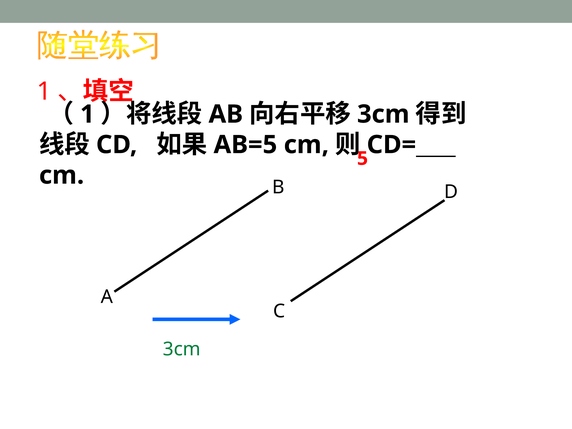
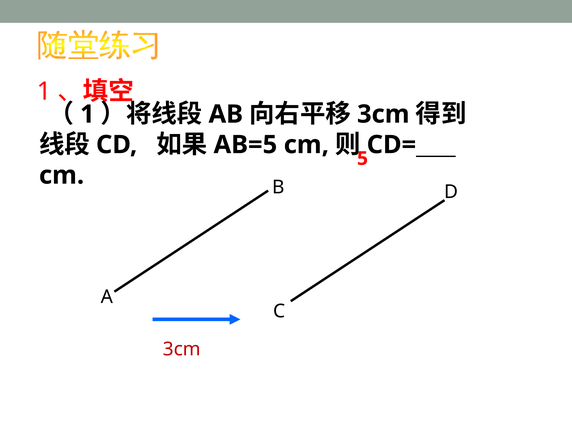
3cm colour: green -> red (182, 349)
